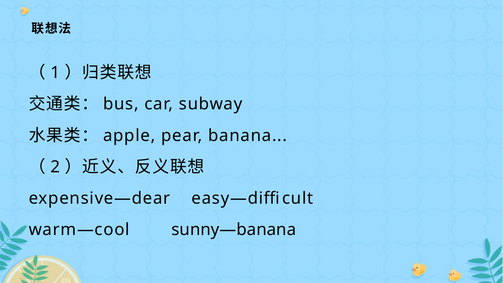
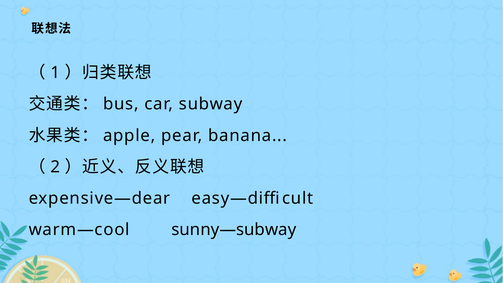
sunny—banana: sunny—banana -> sunny—subway (234, 230)
